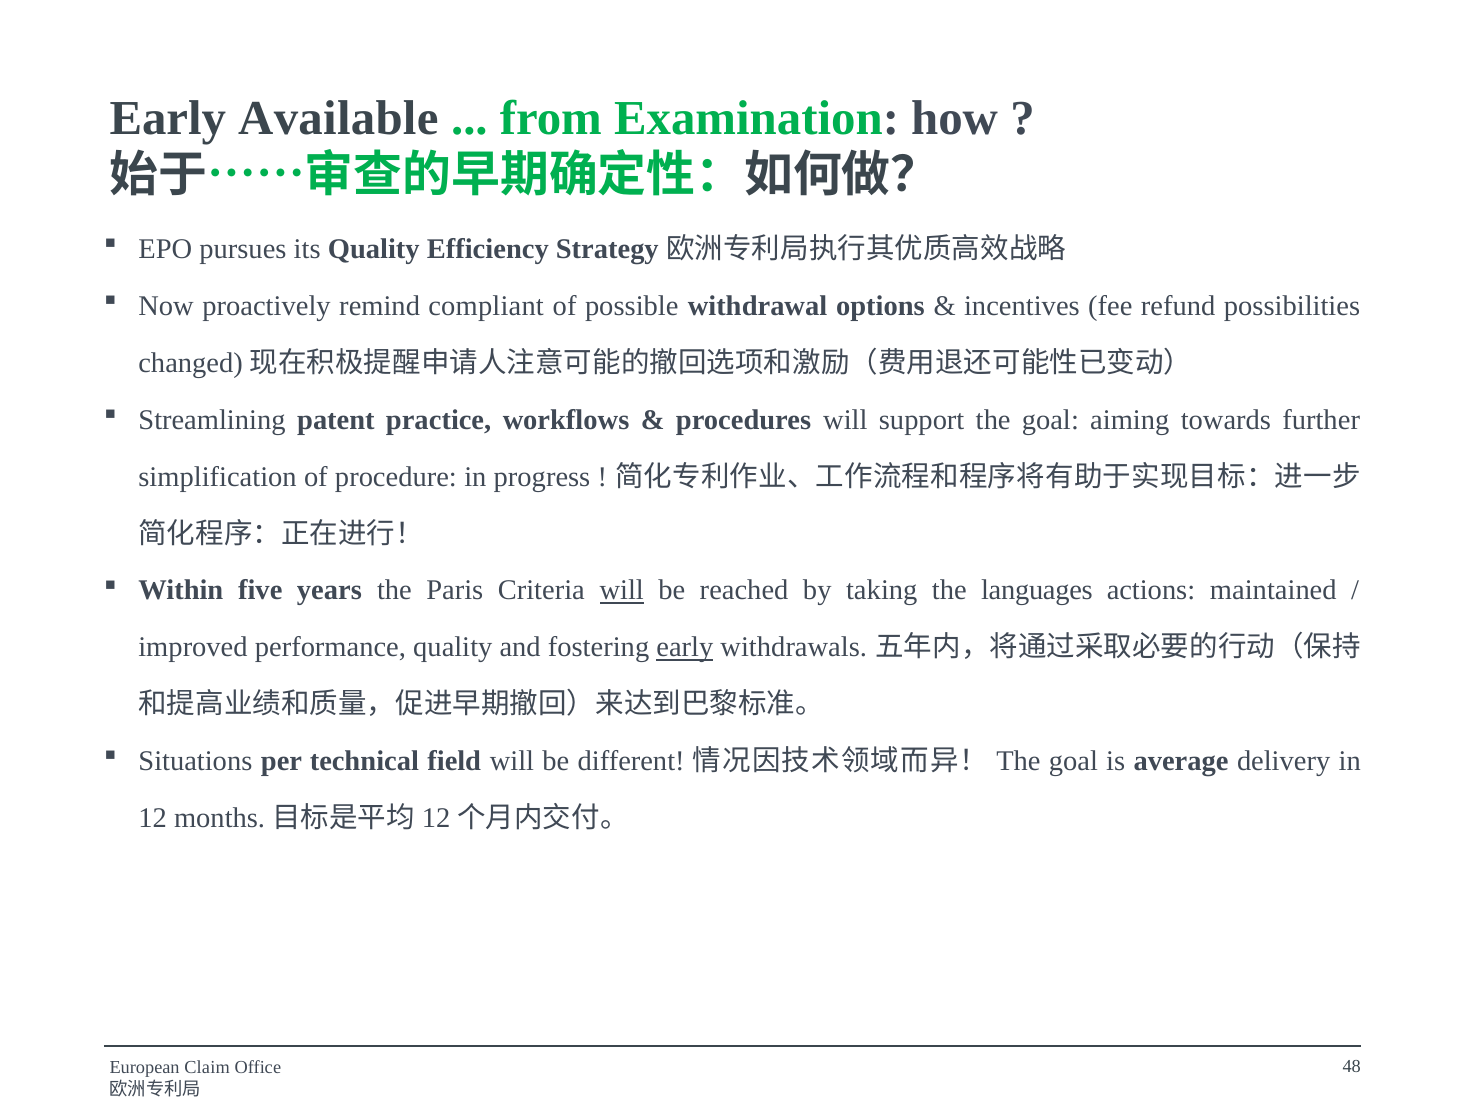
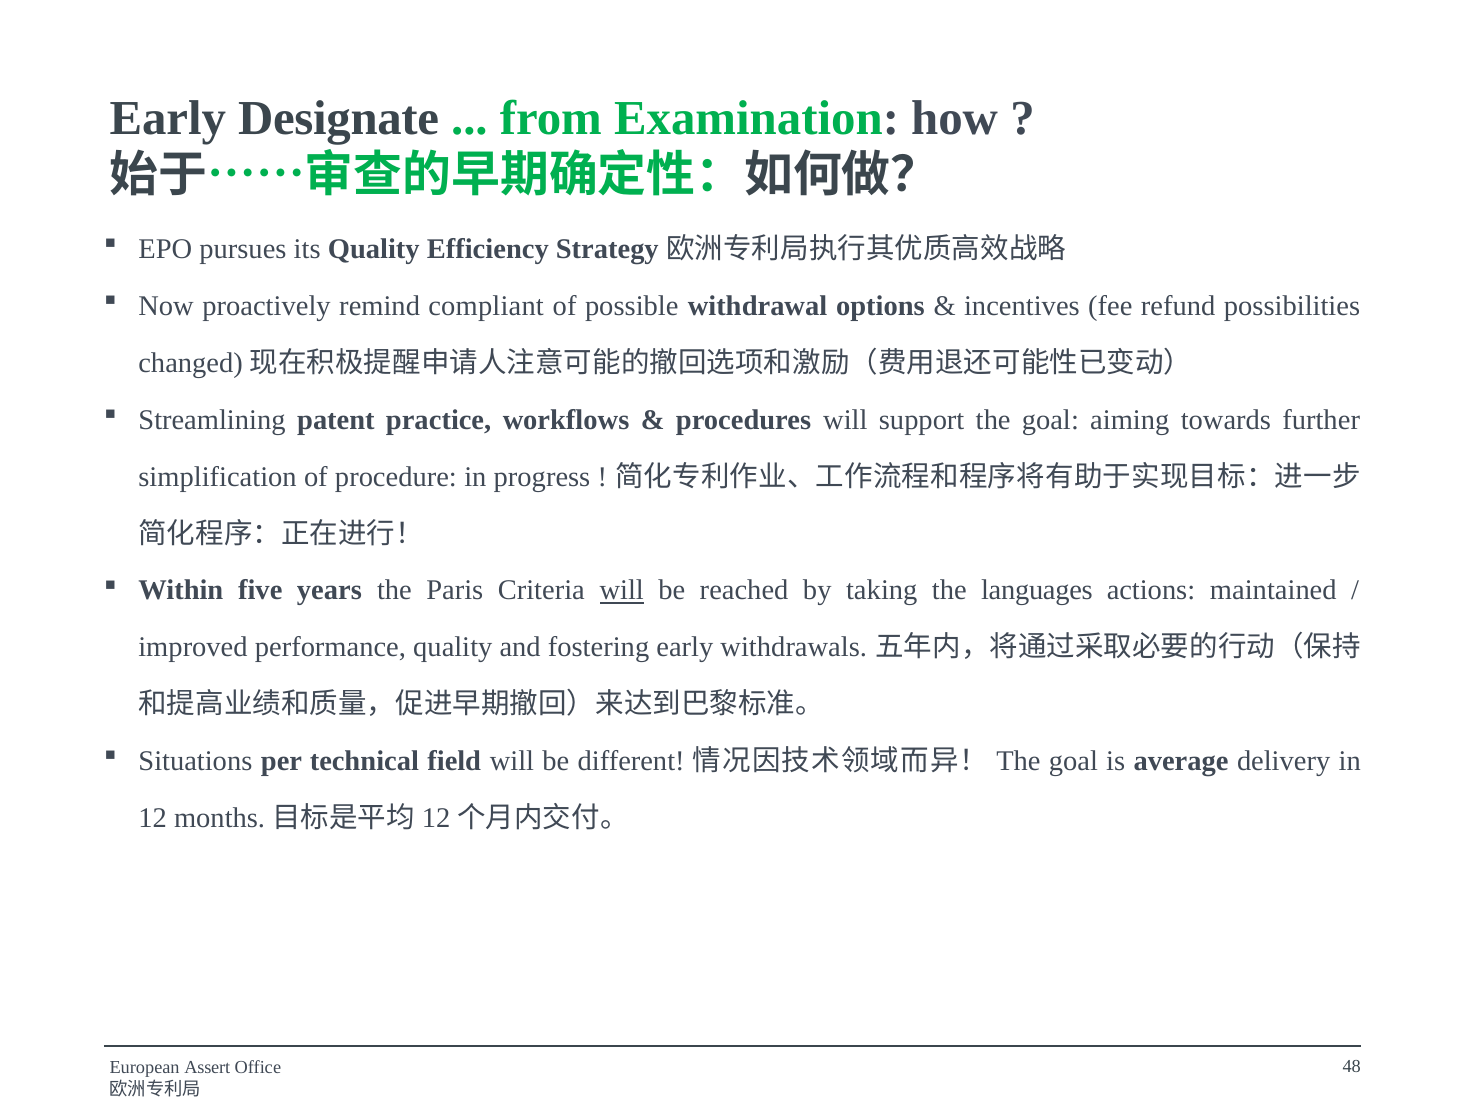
Available: Available -> Designate (339, 119)
early underline: present -> none (685, 648)
Claim: Claim -> Assert (207, 1069)
